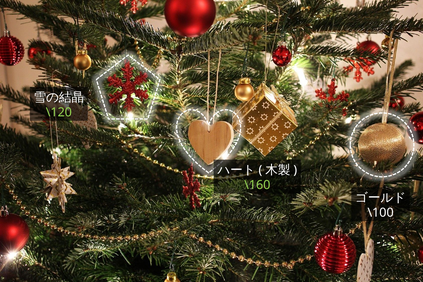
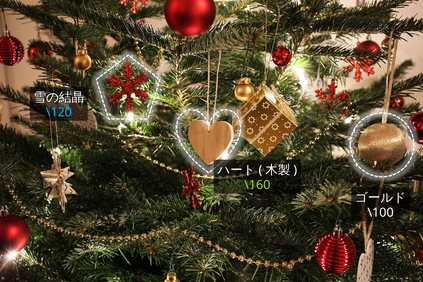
\120 colour: light green -> light blue (59, 112)
